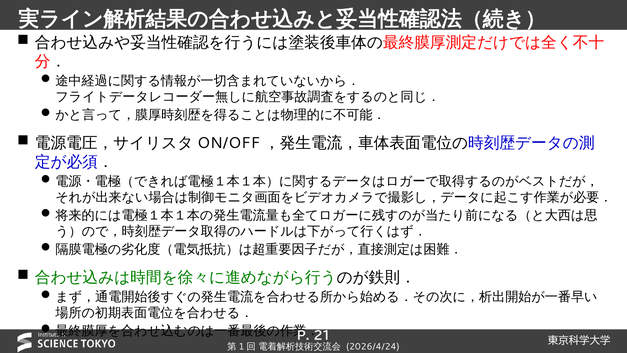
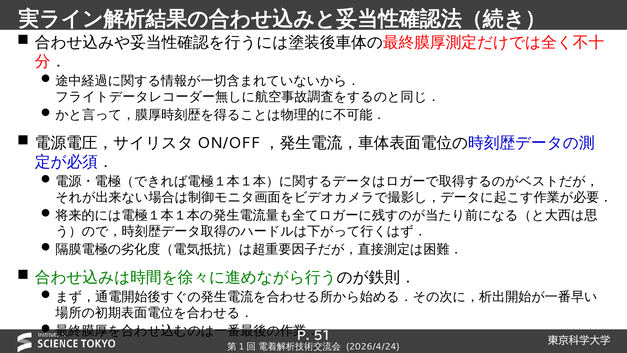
21: 21 -> 51 (322, 336)
